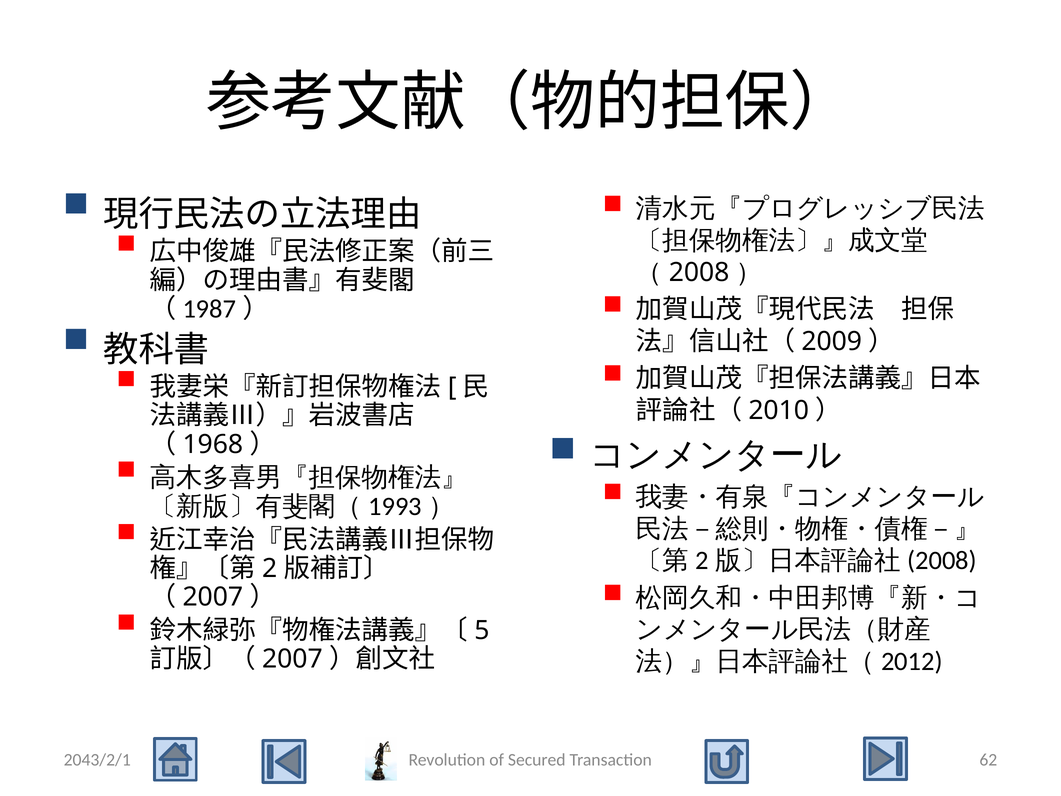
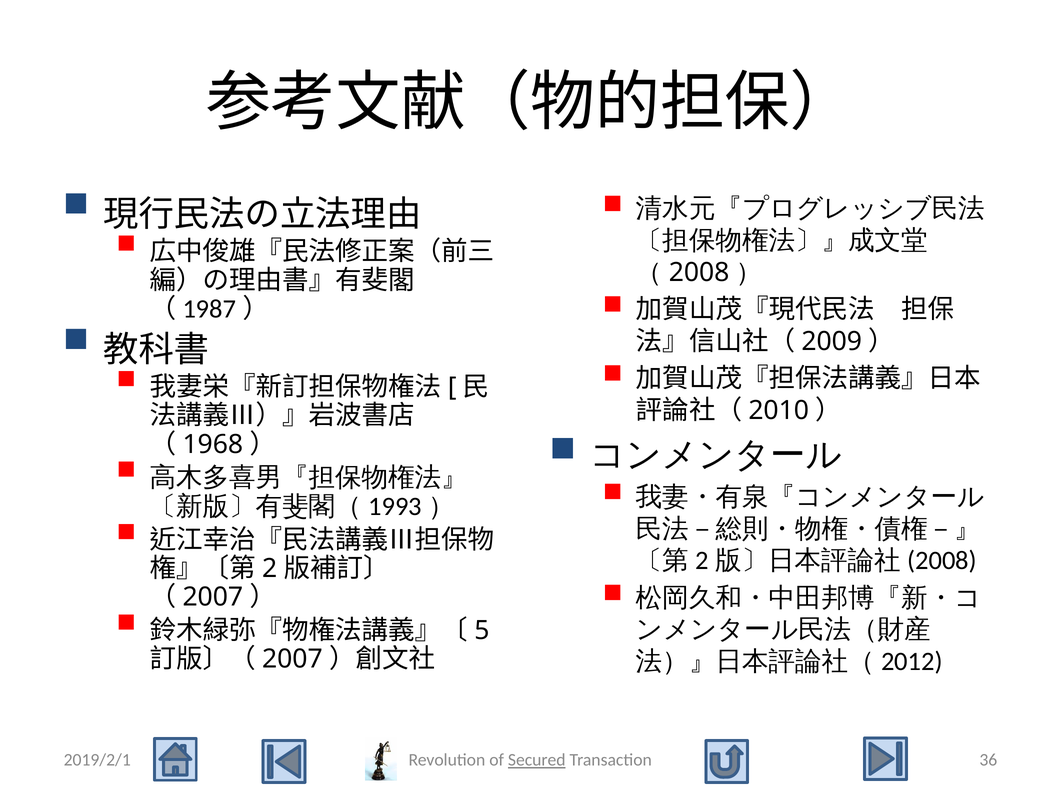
2043/2/1: 2043/2/1 -> 2019/2/1 (97, 760)
Secured underline: none -> present (537, 760)
62: 62 -> 36 (988, 760)
